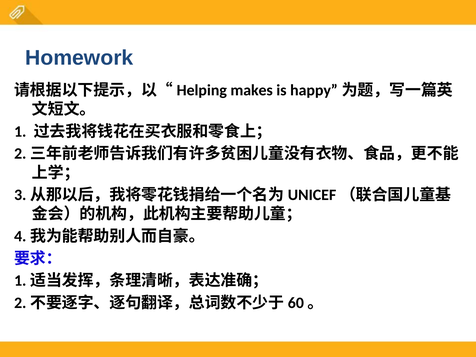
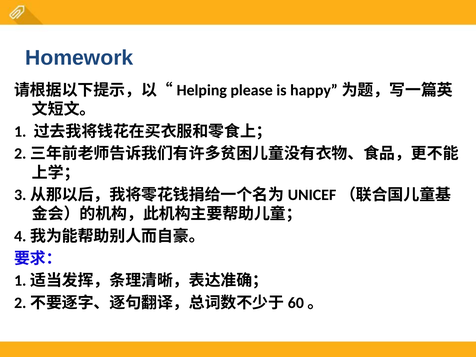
makes: makes -> please (252, 90)
